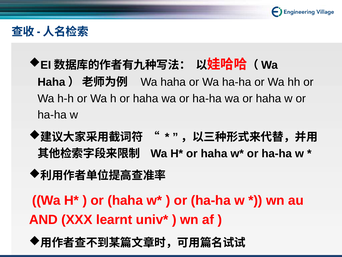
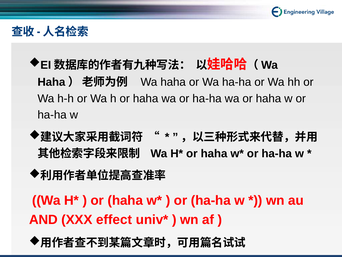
learnt: learnt -> effect (114, 219)
